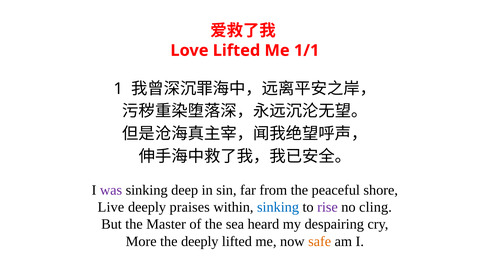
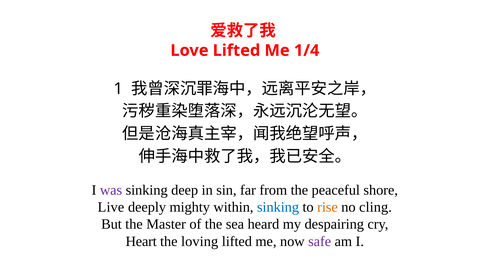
1/1: 1/1 -> 1/4 (307, 51)
praises: praises -> mighty (190, 208)
rise colour: purple -> orange (327, 208)
More: More -> Heart (141, 242)
the deeply: deeply -> loving (200, 242)
safe colour: orange -> purple (320, 242)
